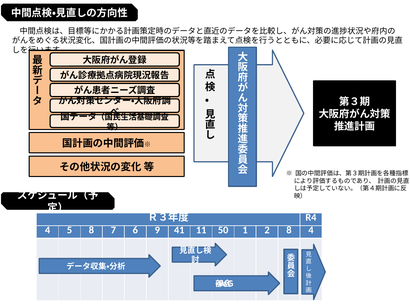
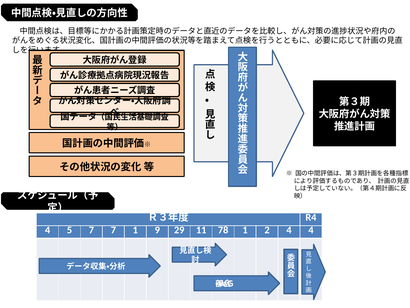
5 8: 8 -> 7 (91, 230)
7 6: 6 -> 1 (135, 230)
41: 41 -> 29 (179, 230)
50: 50 -> 78 (223, 230)
2 8: 8 -> 4 (289, 230)
